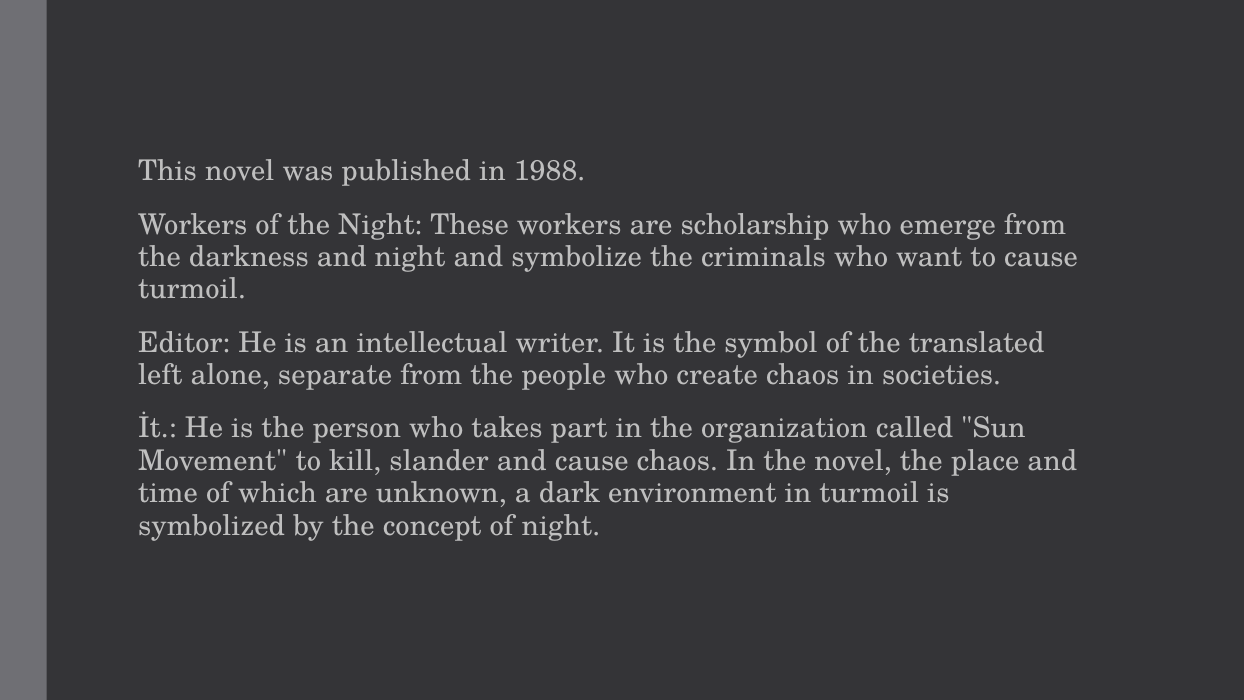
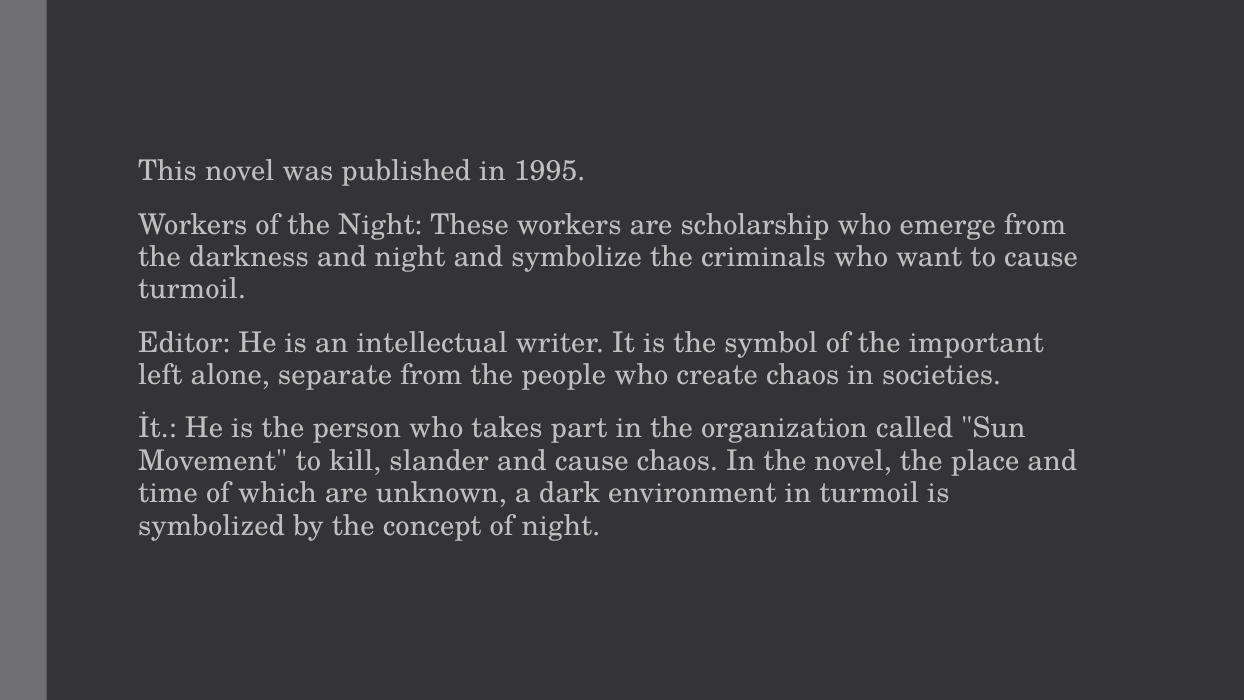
1988: 1988 -> 1995 (550, 171)
translated: translated -> important (976, 343)
